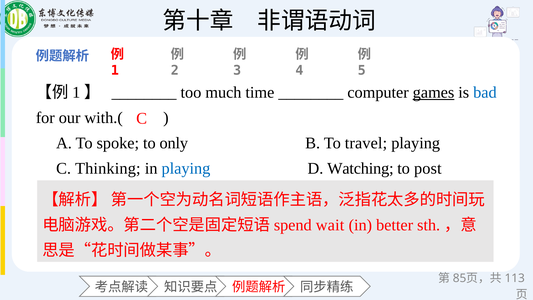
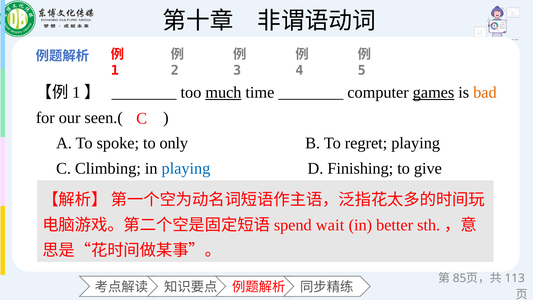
much underline: none -> present (223, 92)
bad colour: blue -> orange (485, 92)
with.(: with.( -> seen.( (104, 118)
travel: travel -> regret (366, 143)
Thinking: Thinking -> Climbing (108, 169)
Watching: Watching -> Finishing (360, 169)
post: post -> give (428, 169)
